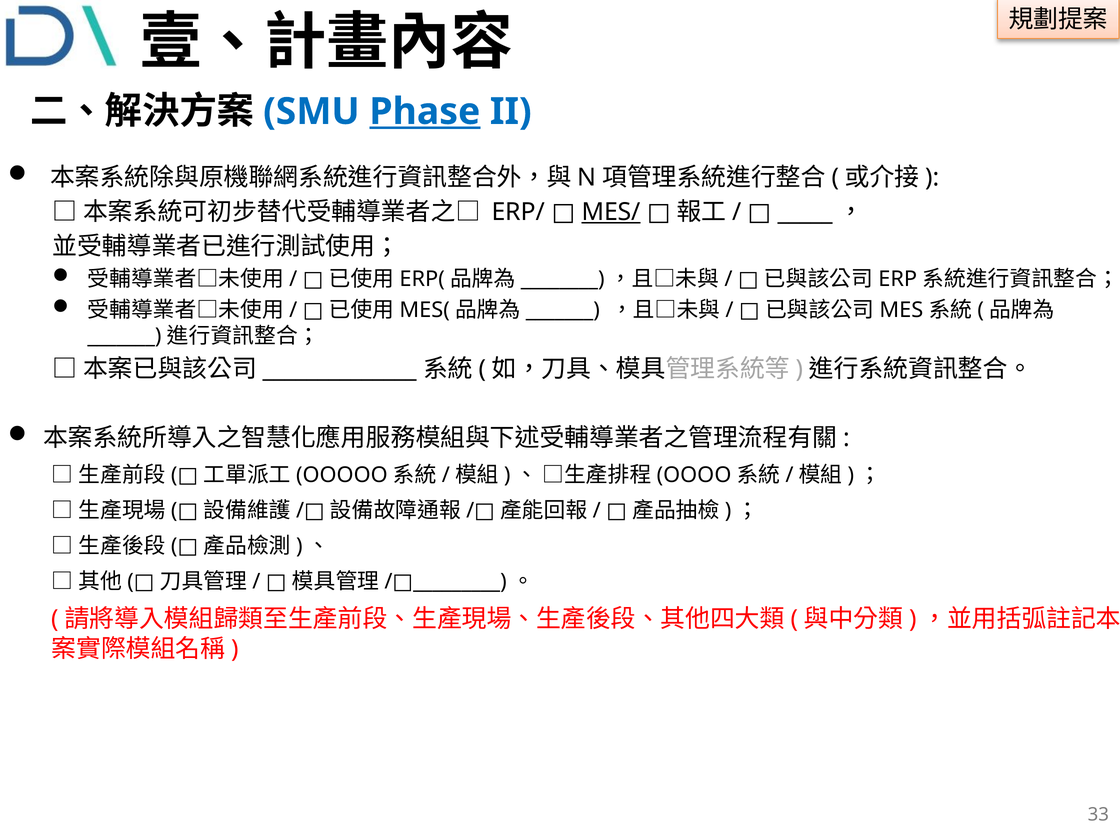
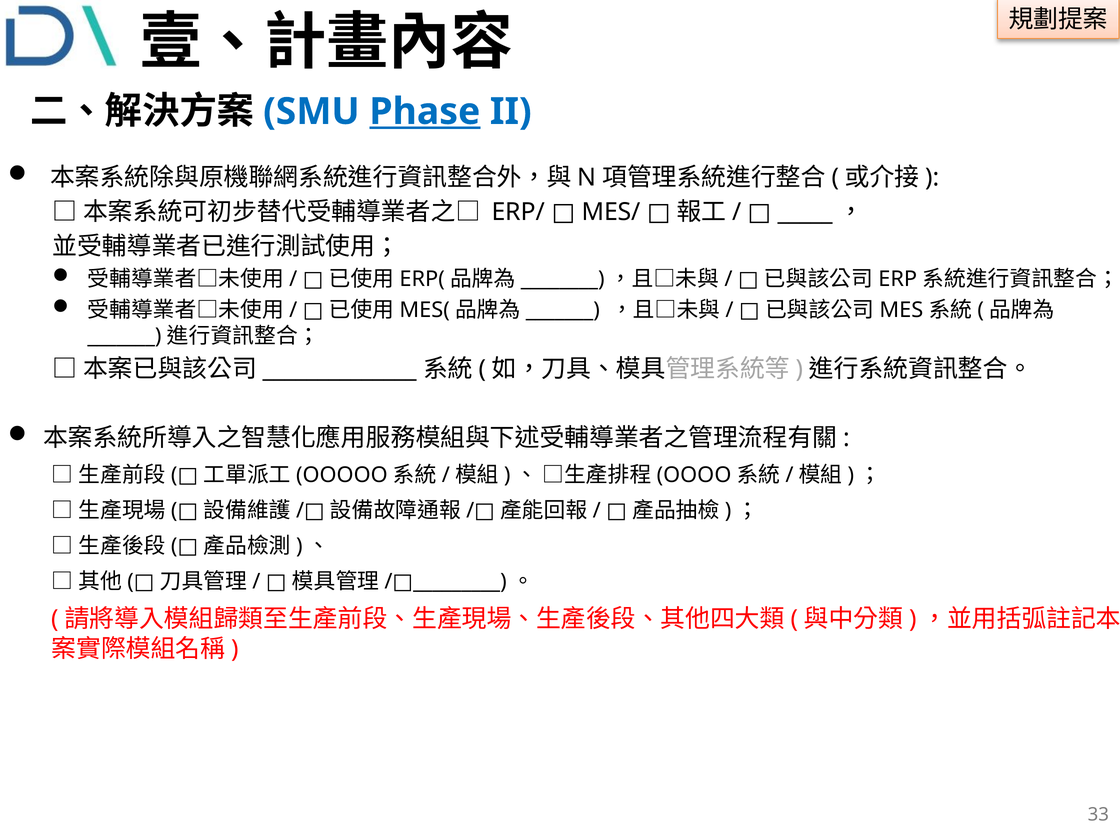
MES/ underline: present -> none (611, 212)
